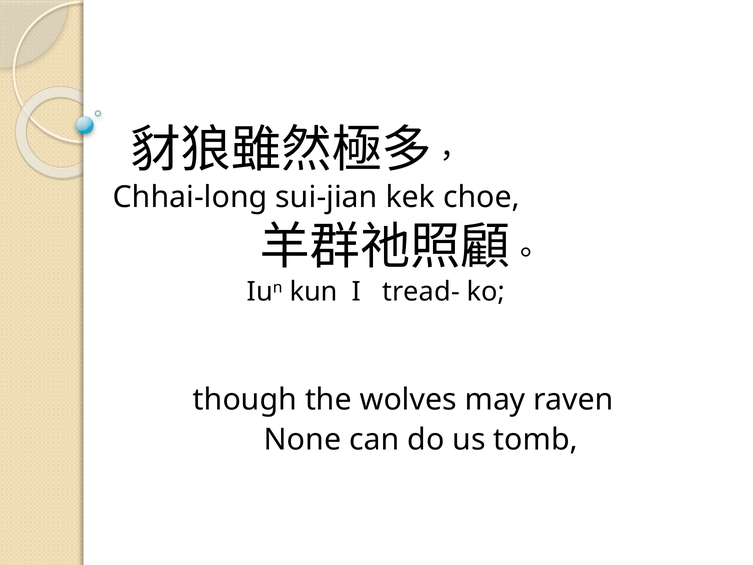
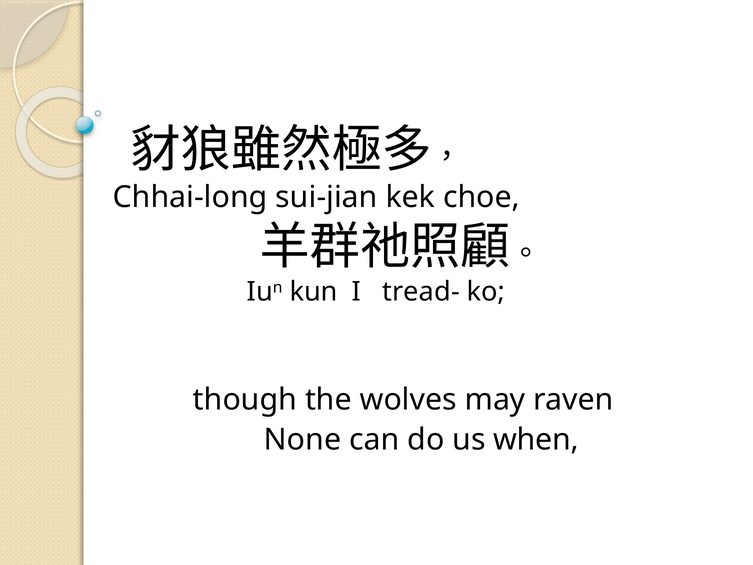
tomb: tomb -> when (536, 439)
